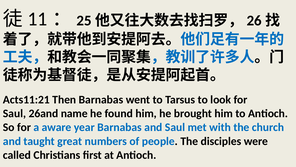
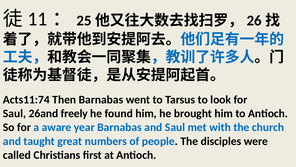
Acts11:21: Acts11:21 -> Acts11:74 (26, 99)
name: name -> freely (74, 113)
